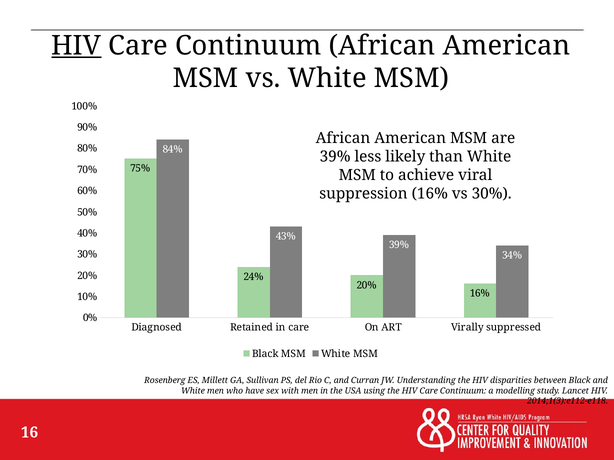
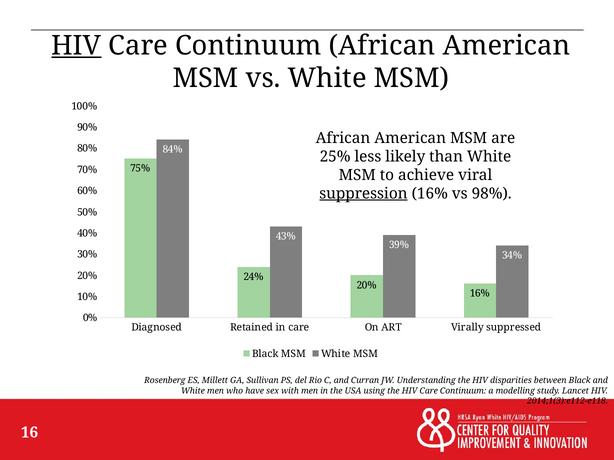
39%: 39% -> 25% (335, 157)
suppression underline: none -> present (363, 194)
vs 30%: 30% -> 98% (492, 194)
